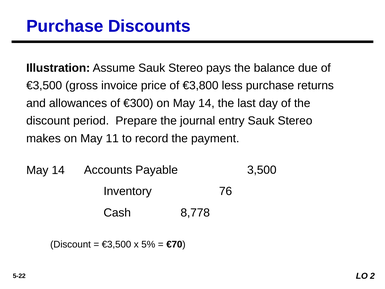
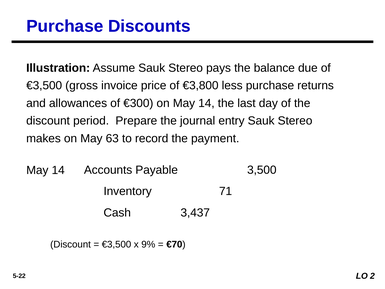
11: 11 -> 63 (112, 138)
76: 76 -> 71 (226, 191)
8,778: 8,778 -> 3,437 (195, 212)
5%: 5% -> 9% (148, 244)
